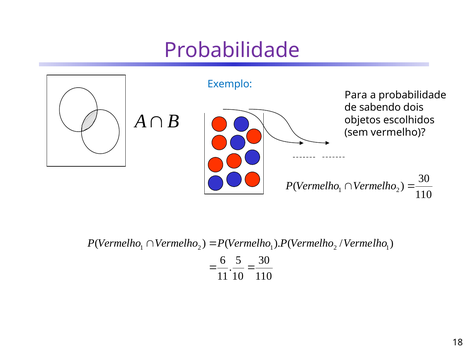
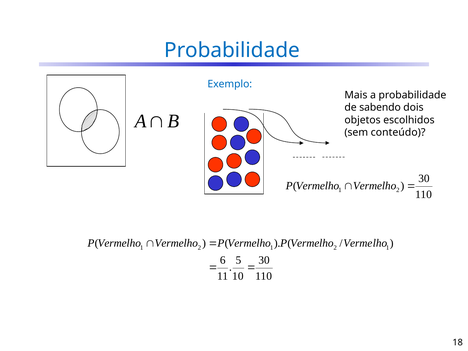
Probabilidade colour: purple -> blue (232, 50)
Para: Para -> Mais (356, 95)
sem vermelho: vermelho -> conteúdo (398, 132)
